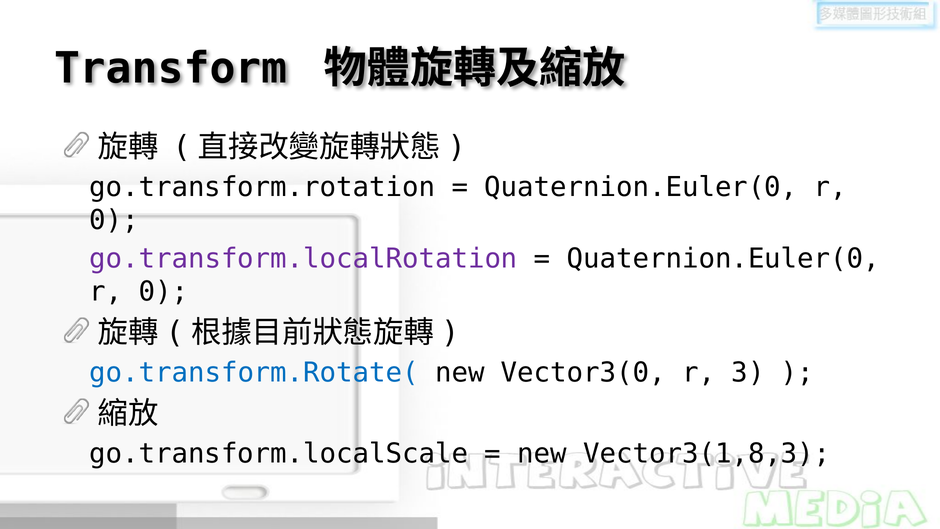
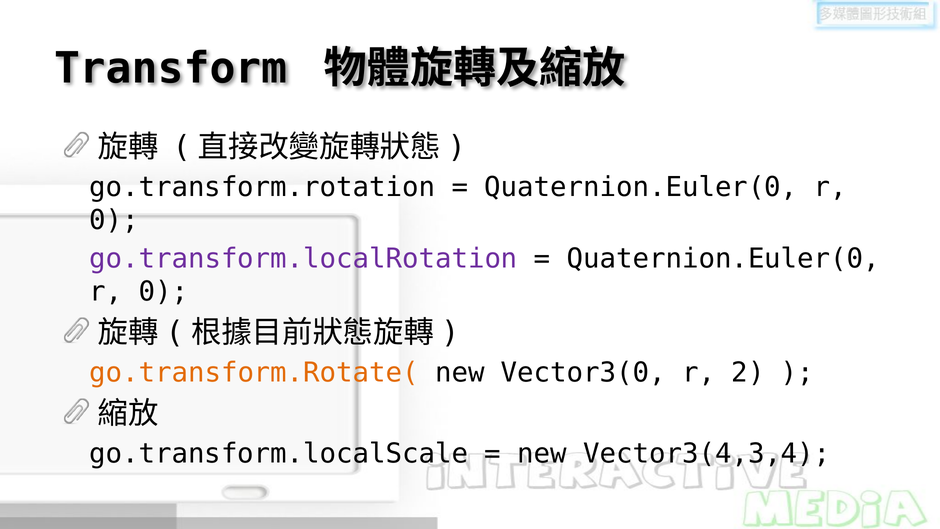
go.transform.Rotate( colour: blue -> orange (254, 373)
3: 3 -> 2 (748, 373)
Vector3(1,8,3: Vector3(1,8,3 -> Vector3(4,3,4 (707, 454)
